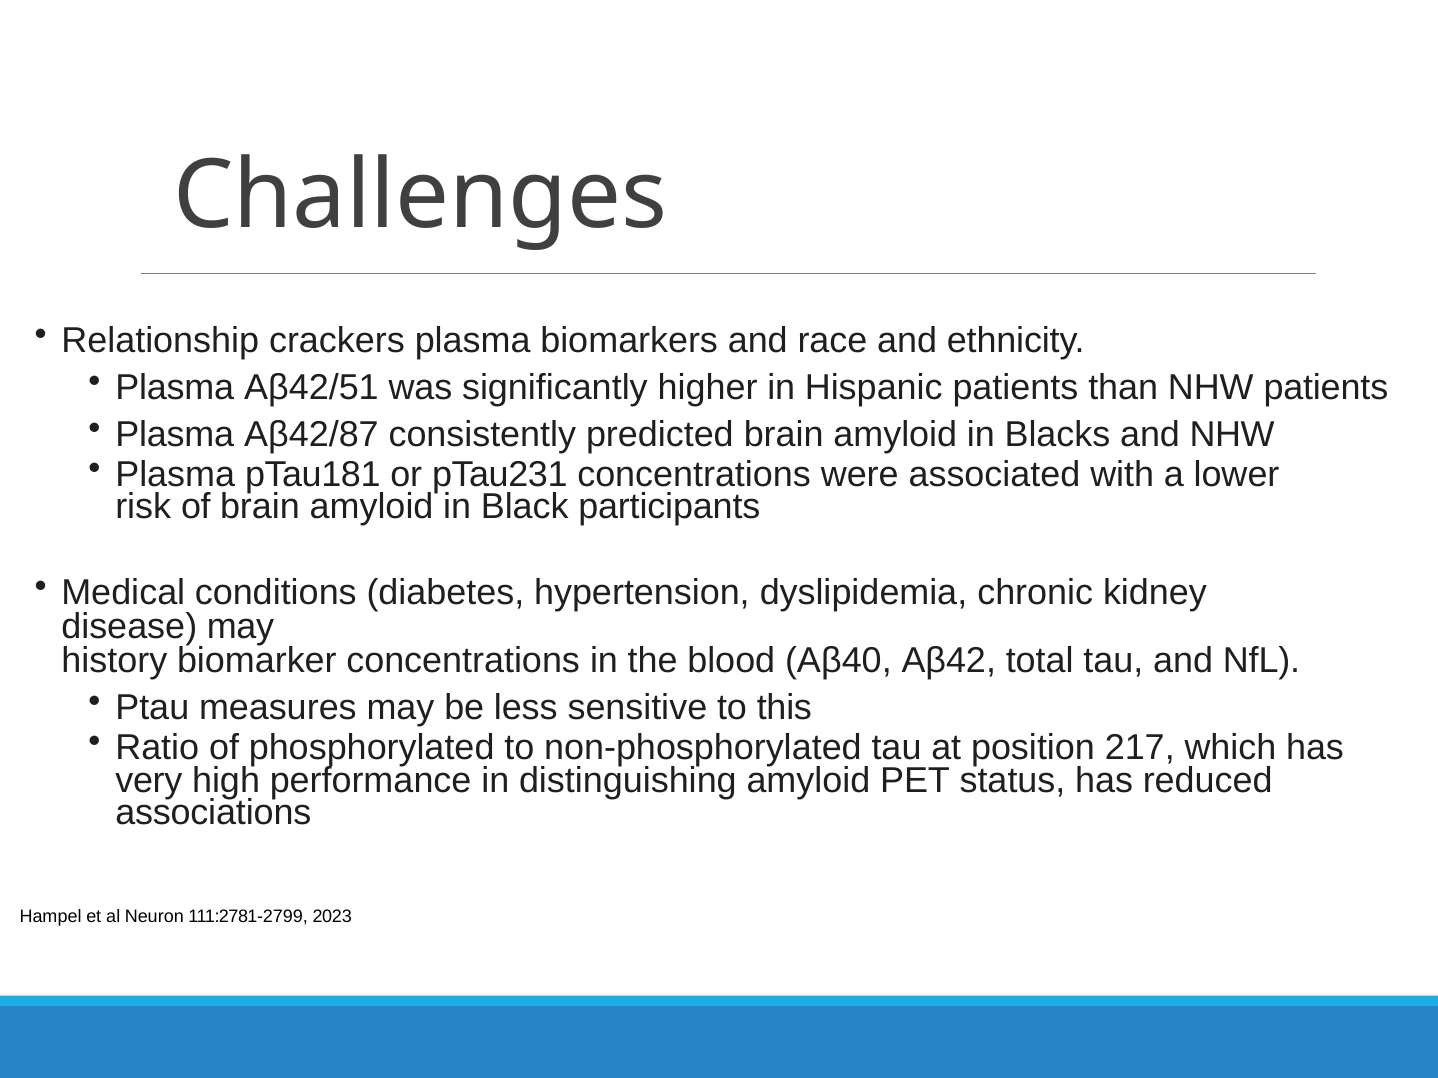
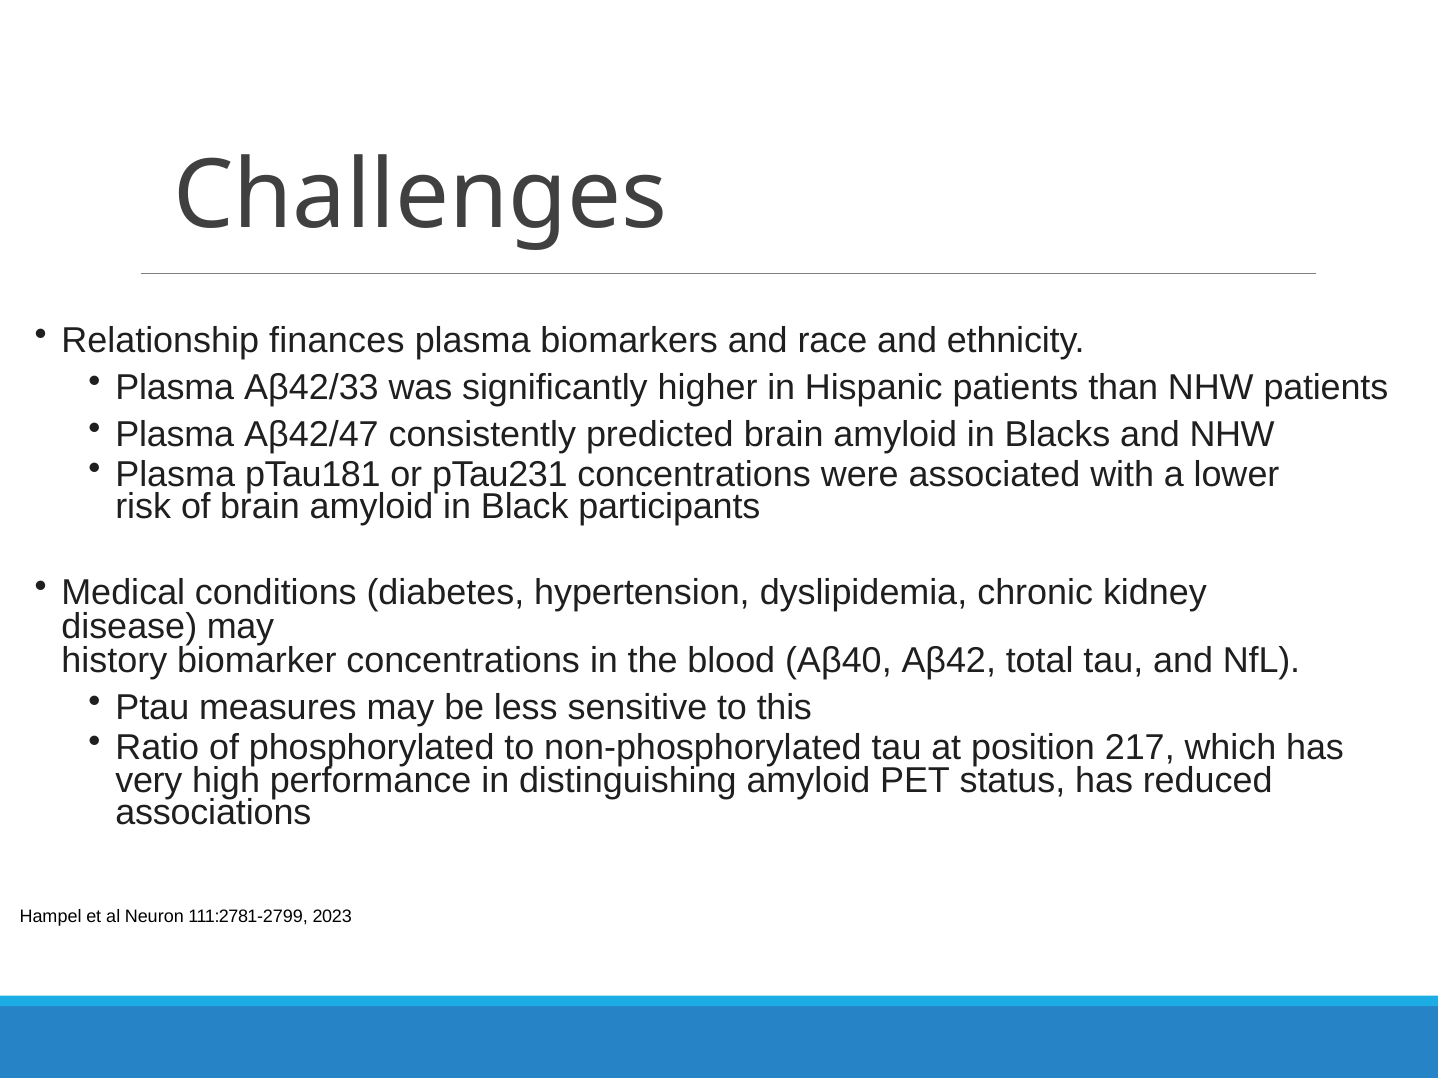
crackers: crackers -> finances (337, 340)
Aβ42/51: Aβ42/51 -> Aβ42/33 (311, 387)
Aβ42/87: Aβ42/87 -> Aβ42/47 (311, 435)
